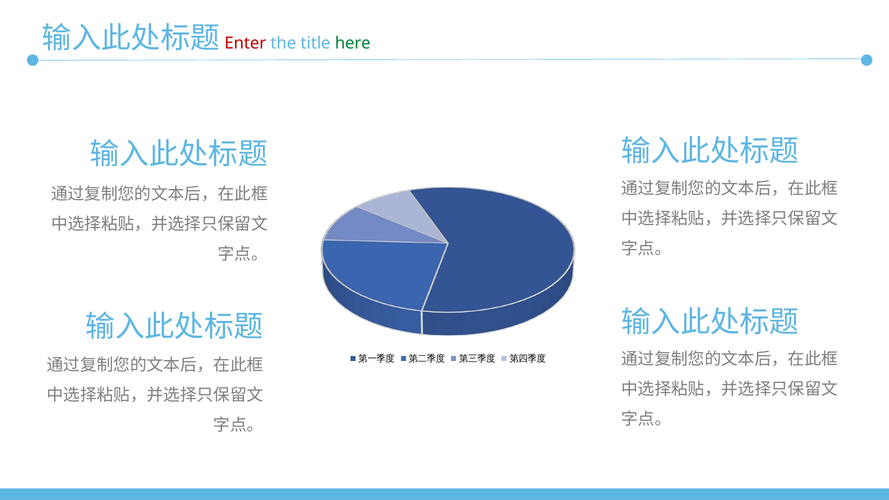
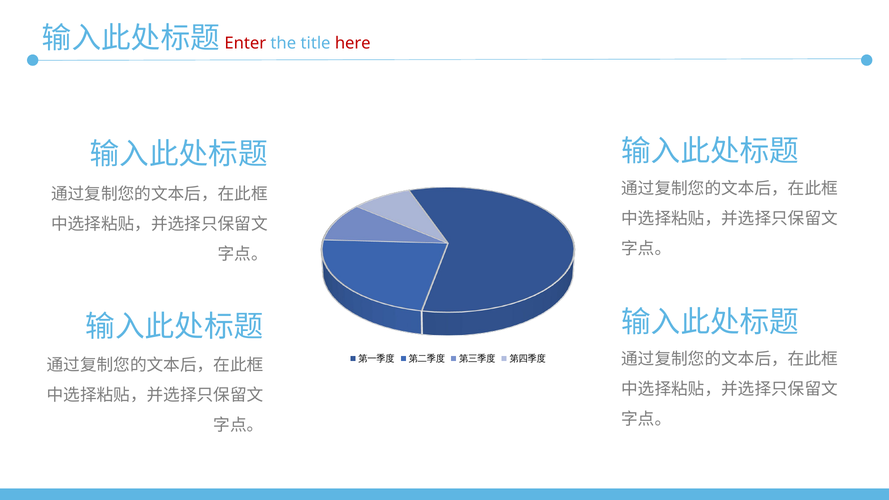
here colour: green -> red (353, 43)
